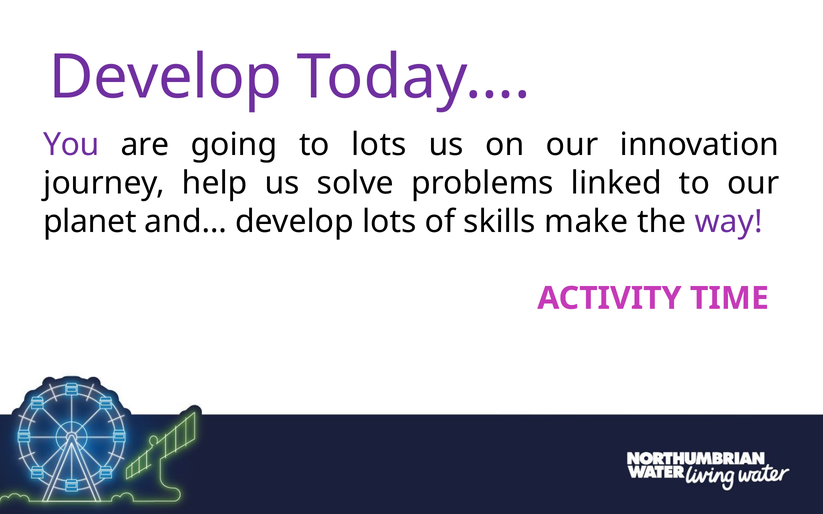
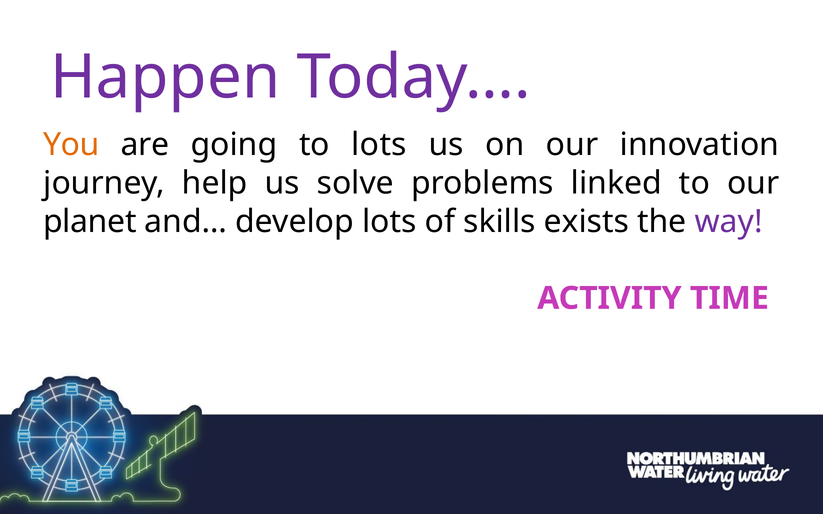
Develop: Develop -> Happen (165, 77)
You colour: purple -> orange (71, 145)
make: make -> exists (586, 222)
